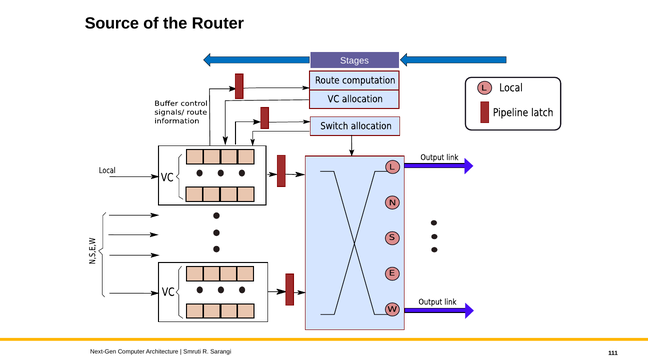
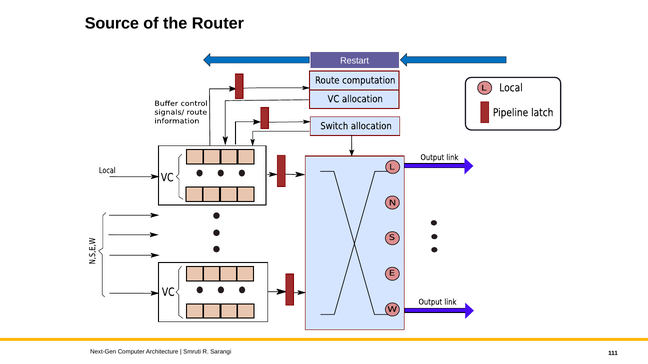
Stages: Stages -> Restart (355, 61)
